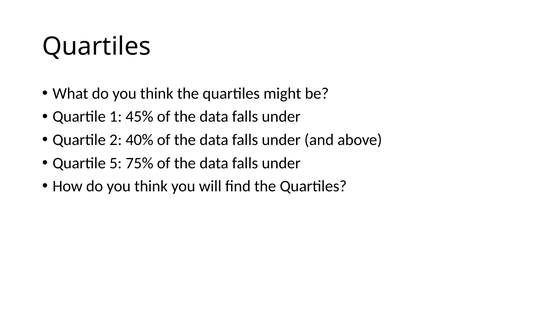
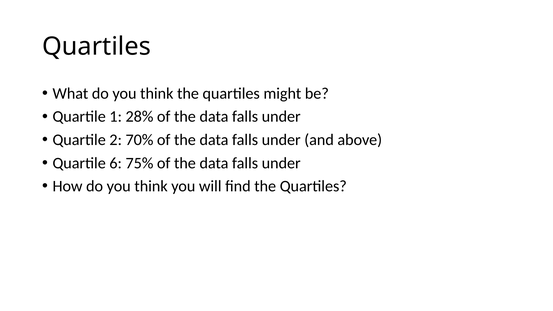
45%: 45% -> 28% (139, 117)
40%: 40% -> 70% (139, 140)
5: 5 -> 6 (116, 163)
